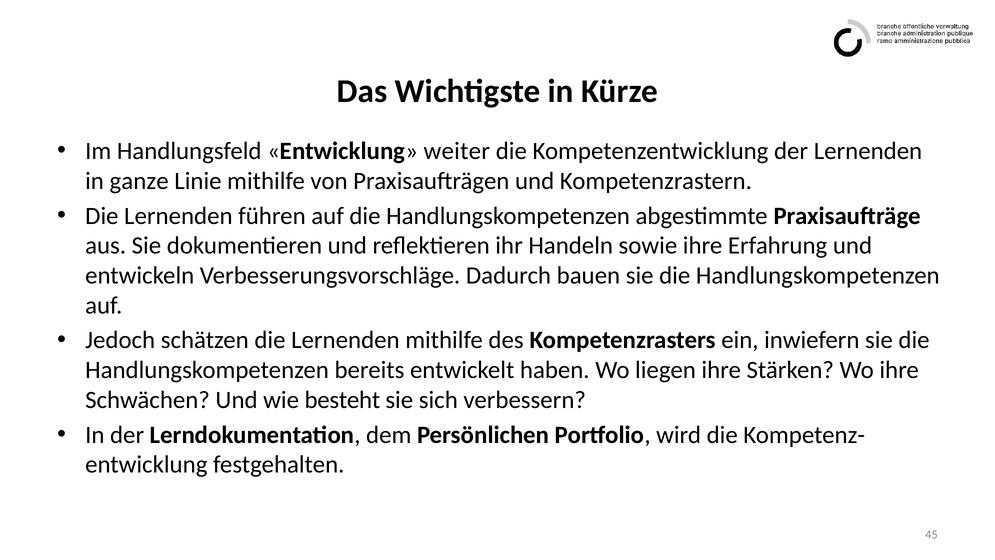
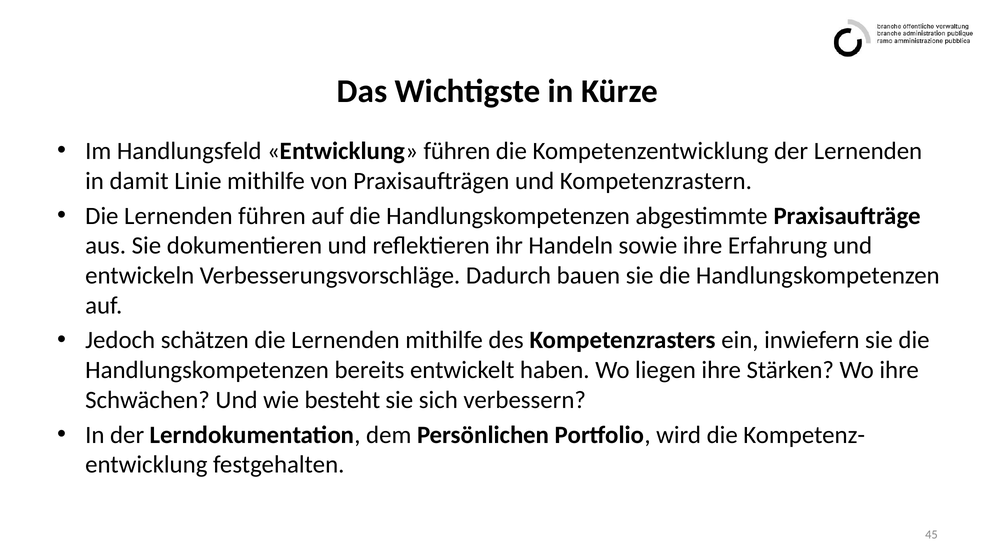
Entwicklung weiter: weiter -> führen (457, 151)
ganze: ganze -> damit (139, 181)
